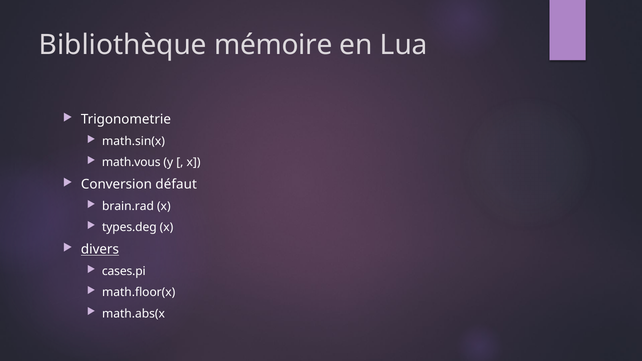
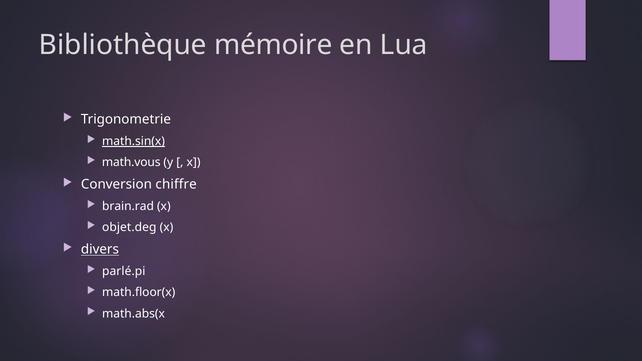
math.sin(x underline: none -> present (133, 141)
défaut: défaut -> chiffre (176, 185)
types.deg: types.deg -> objet.deg (129, 227)
cases.pi: cases.pi -> parlé.pi (124, 271)
